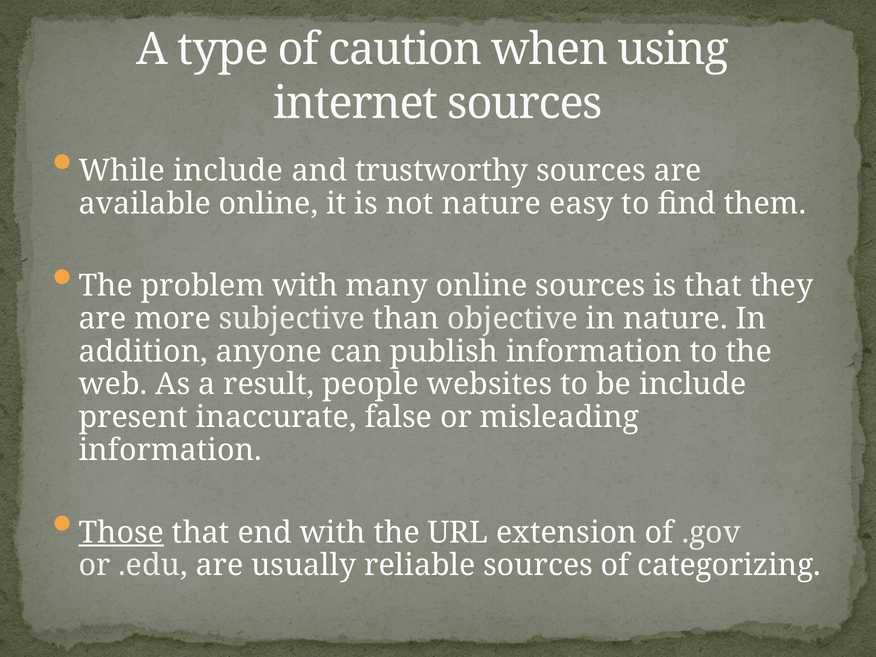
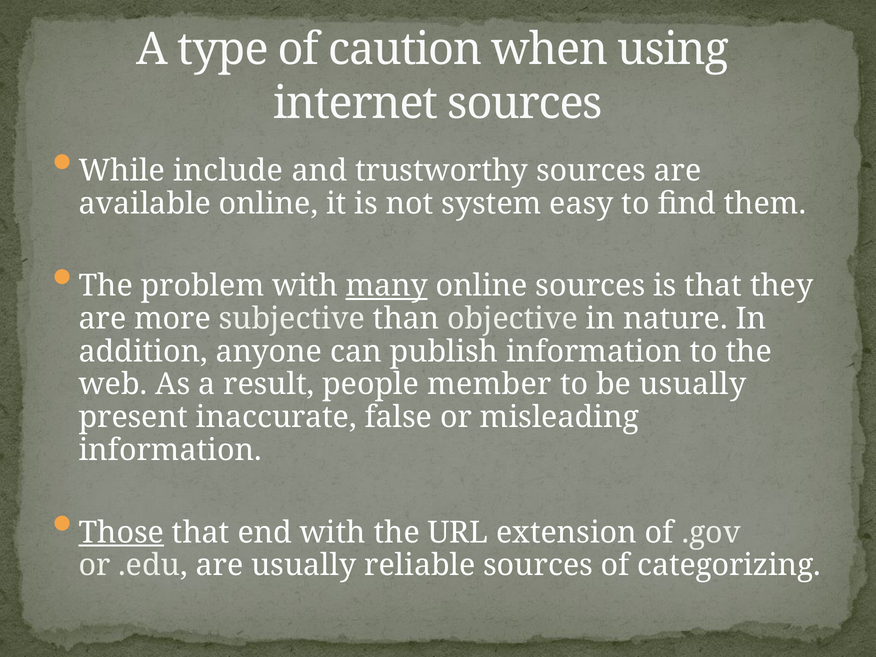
not nature: nature -> system (492, 204)
many underline: none -> present (387, 286)
websites: websites -> member (489, 384)
be include: include -> usually (693, 384)
